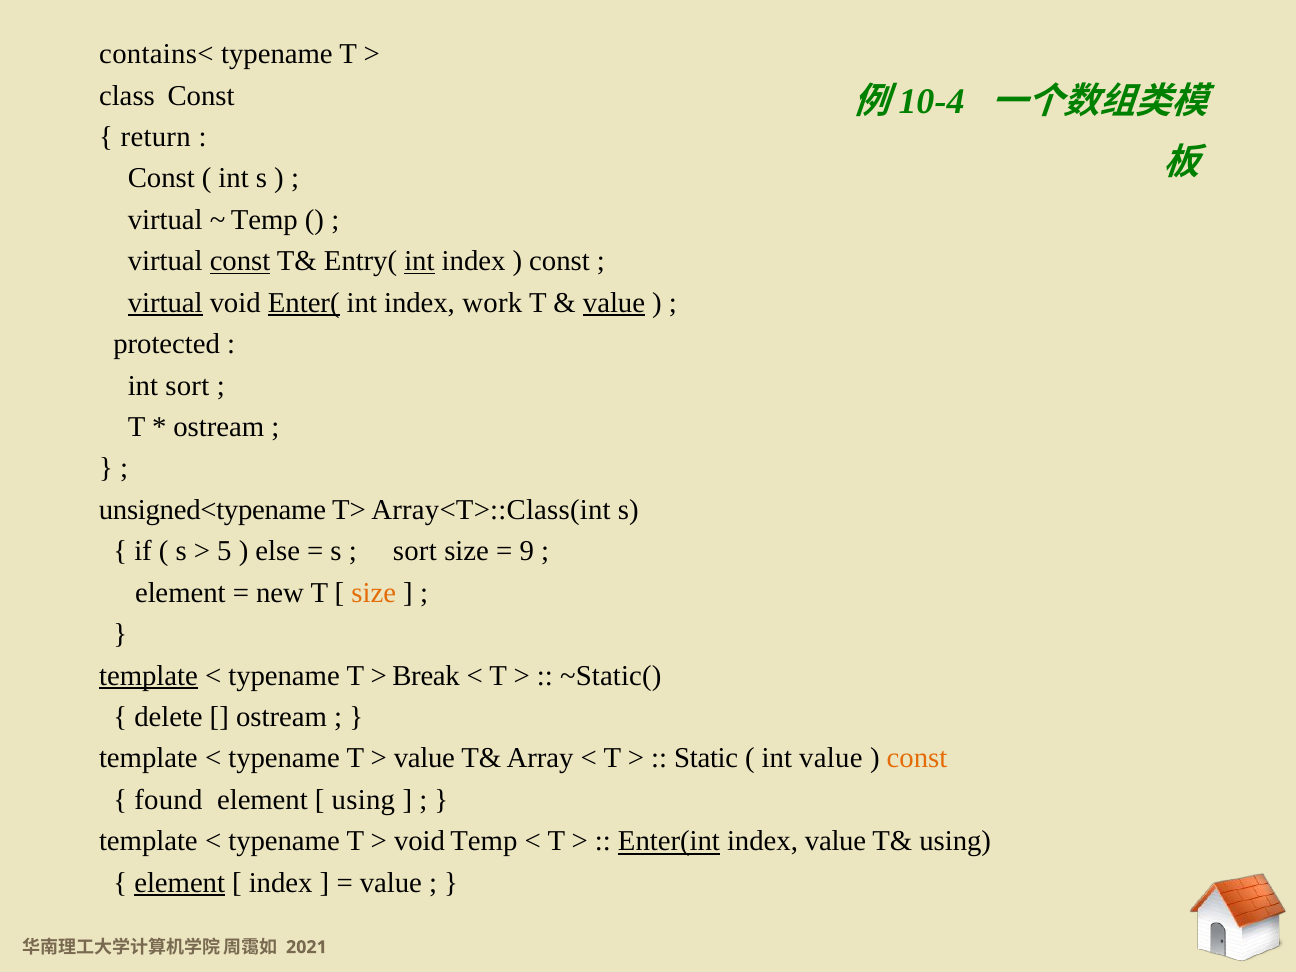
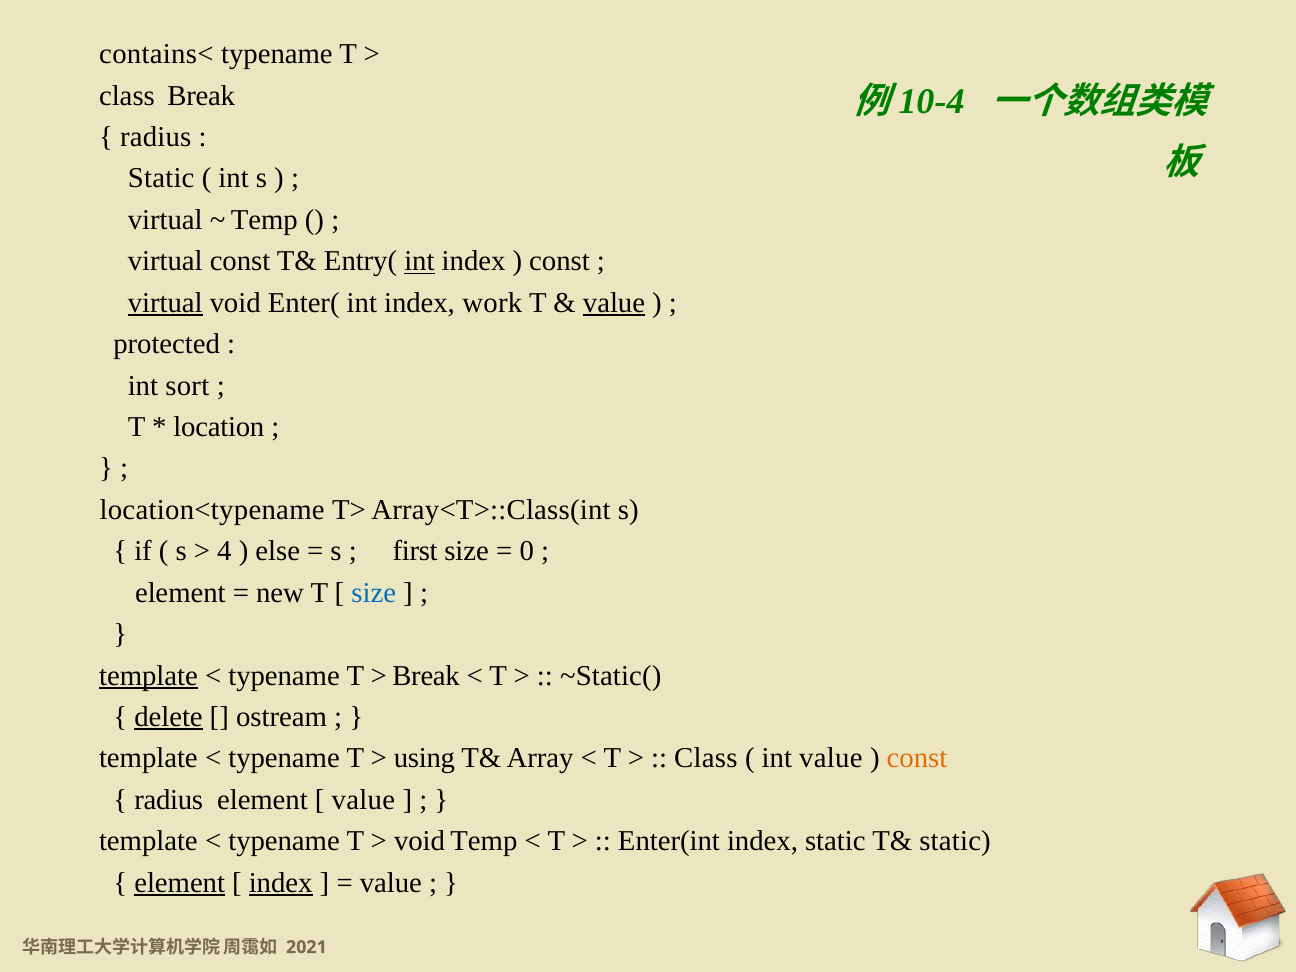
class Const: Const -> Break (201, 96)
return: return -> radius (156, 137)
Const: Const -> Static (161, 178)
const underline: present -> none (240, 261)
Enter( underline: present -> none (304, 303)
ostream: ostream -> location (219, 427)
unsigned<typename: unsigned<typename -> location<typename (212, 510)
5: 5 -> 4 (224, 551)
sort: sort -> first (415, 551)
9: 9 -> 0 (527, 551)
size colour: orange -> blue (374, 593)
delete underline: none -> present (168, 717)
value: value -> using (424, 758)
Static: Static -> Class (706, 758)
found: found -> radius (169, 800)
using: using -> value (363, 800)
Enter(int underline: present -> none (669, 841)
index value: value -> static (835, 841)
T& using: using -> static (955, 841)
index underline: none -> present (281, 883)
